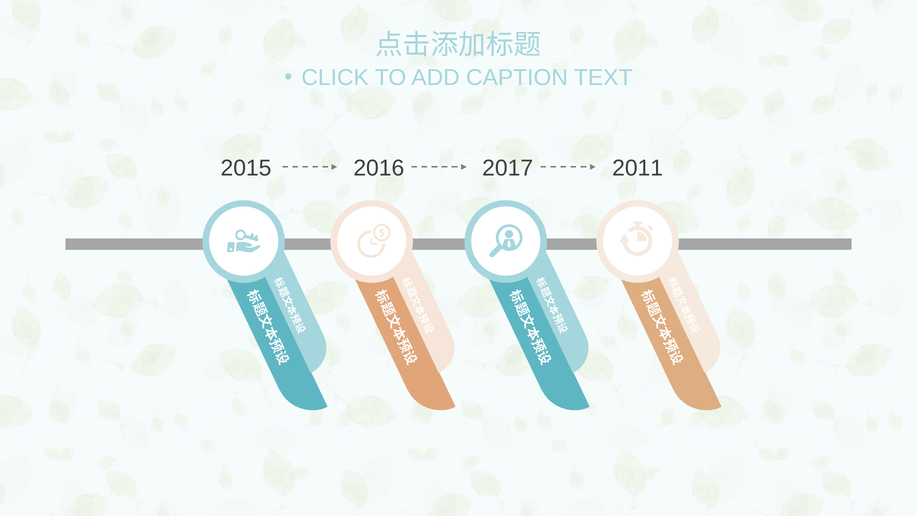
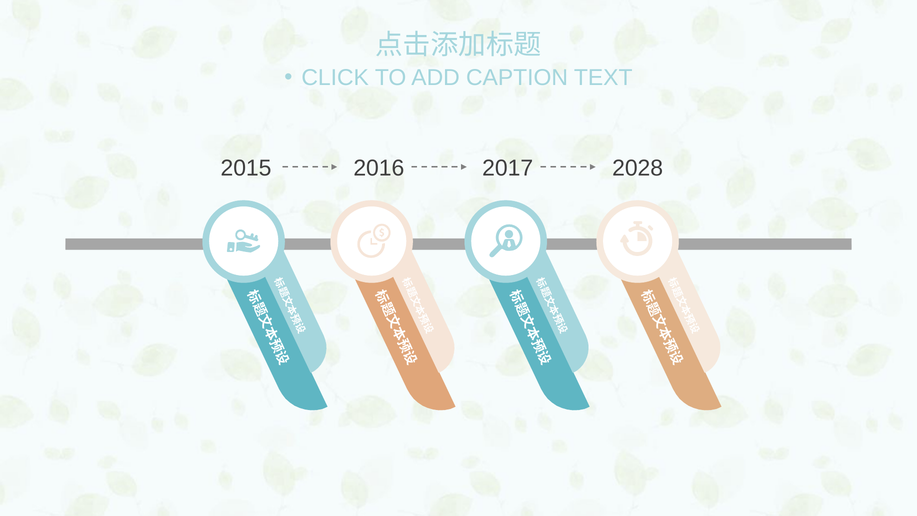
2011: 2011 -> 2028 (638, 168)
